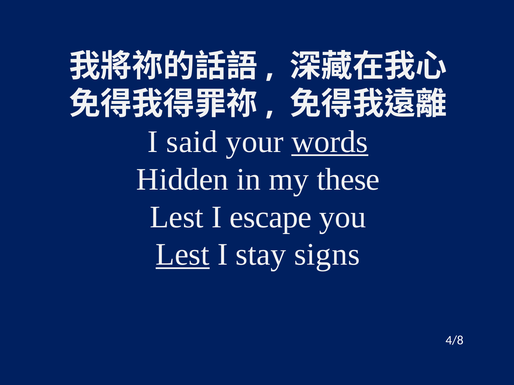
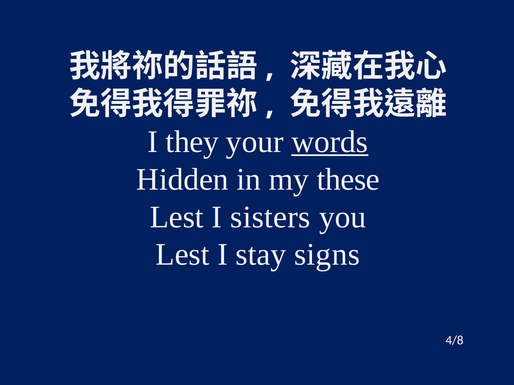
said: said -> they (192, 142)
escape: escape -> sisters (270, 217)
Lest underline: present -> none (183, 255)
